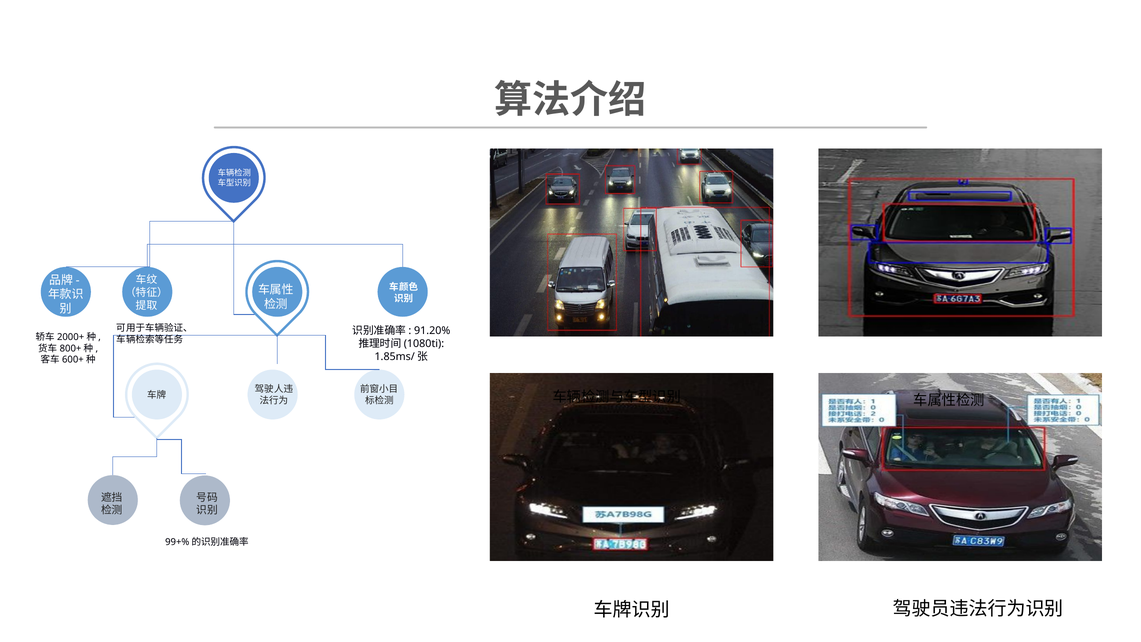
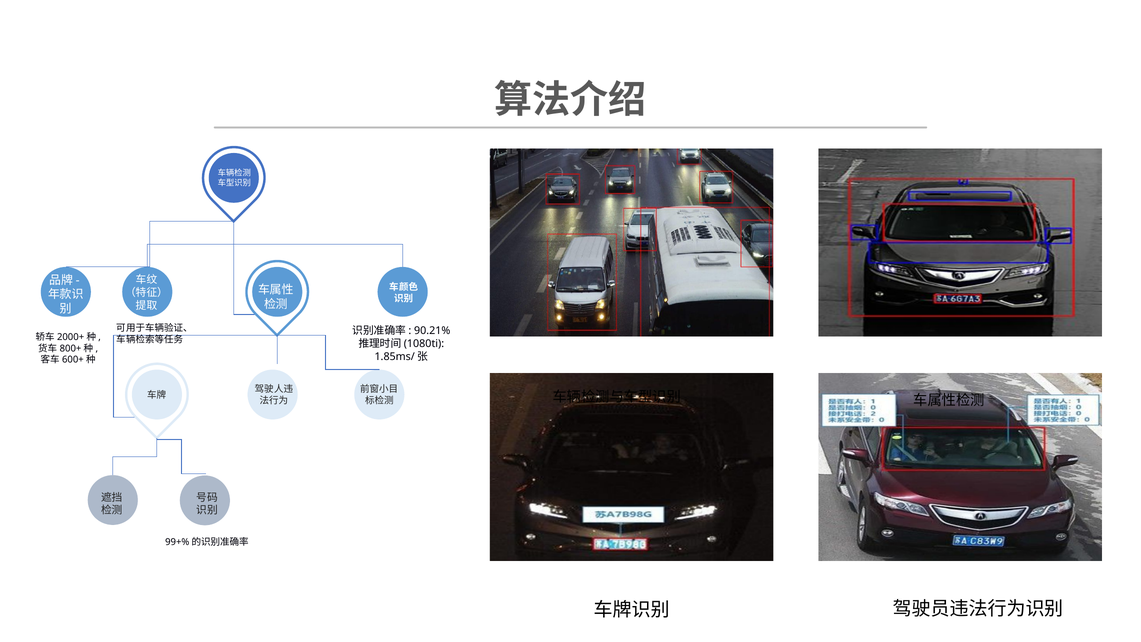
91.20%: 91.20% -> 90.21% (432, 331)
